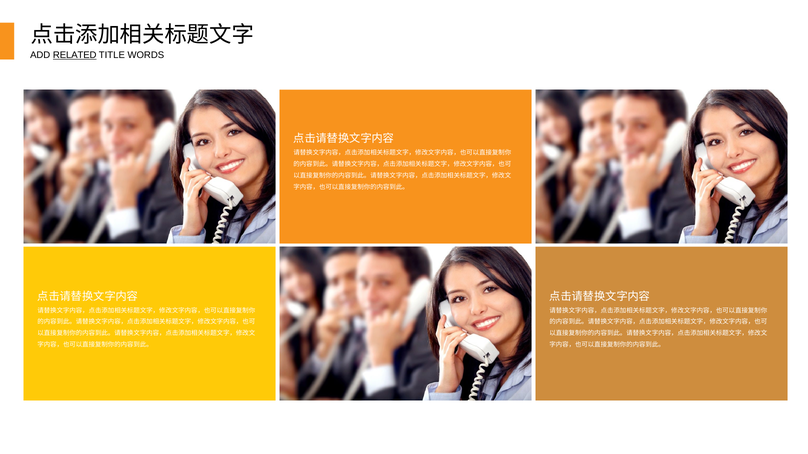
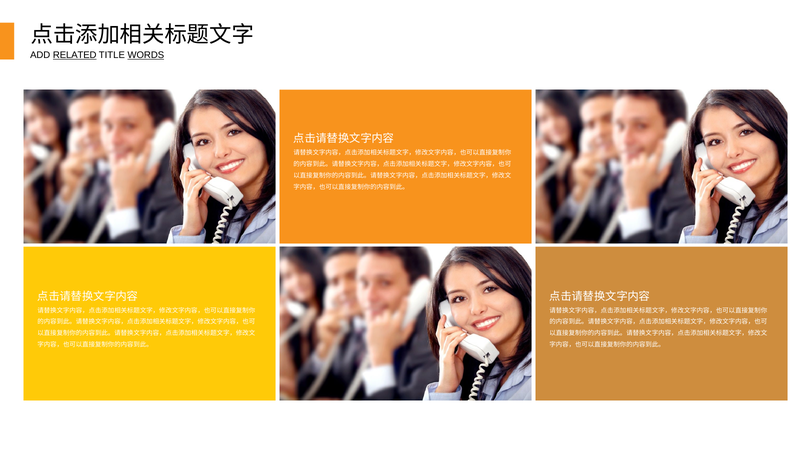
WORDS underline: none -> present (146, 55)
